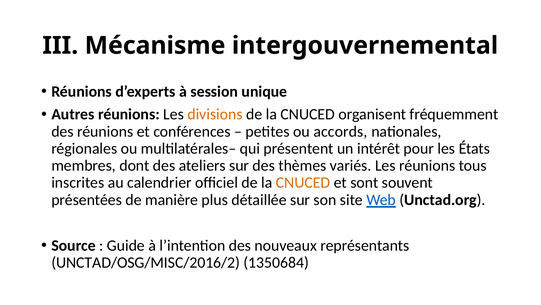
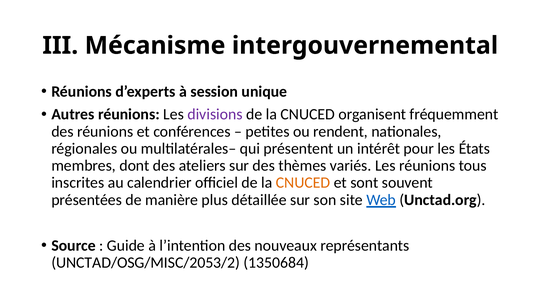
divisions colour: orange -> purple (215, 114)
accords: accords -> rendent (341, 131)
UNCTAD/OSG/MISC/2016/2: UNCTAD/OSG/MISC/2016/2 -> UNCTAD/OSG/MISC/2053/2 (146, 262)
